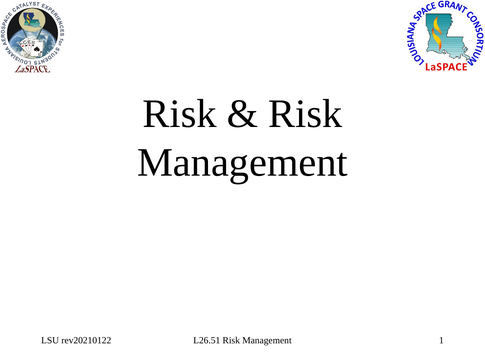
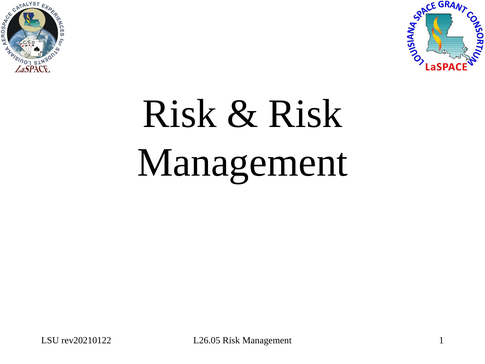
L26.51: L26.51 -> L26.05 (207, 340)
